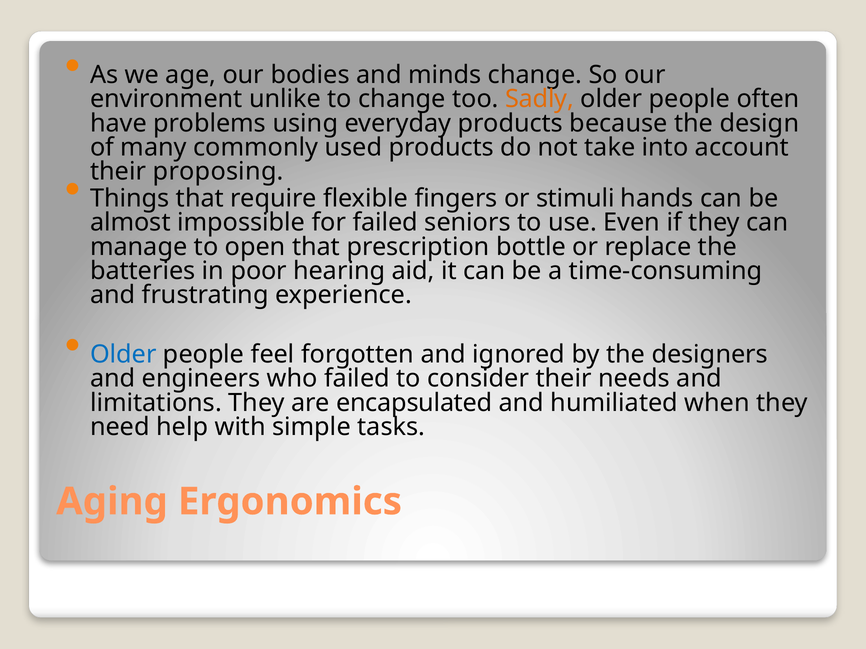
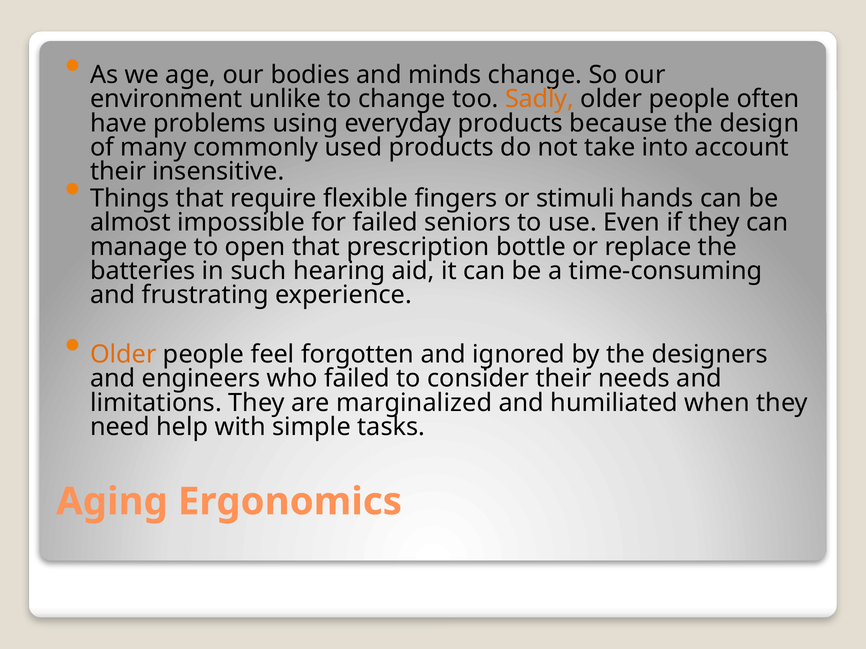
proposing: proposing -> insensitive (218, 172)
poor: poor -> such (259, 271)
Older colour: blue -> orange (123, 355)
encapsulated: encapsulated -> marginalized (414, 403)
